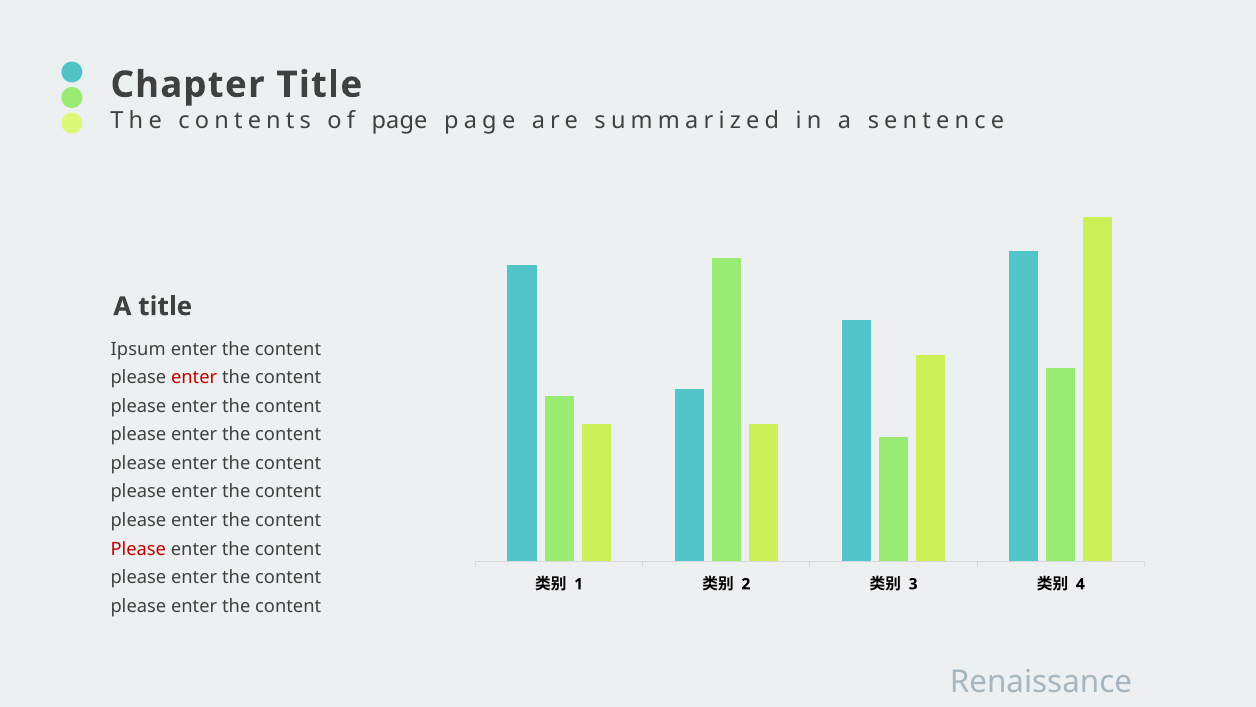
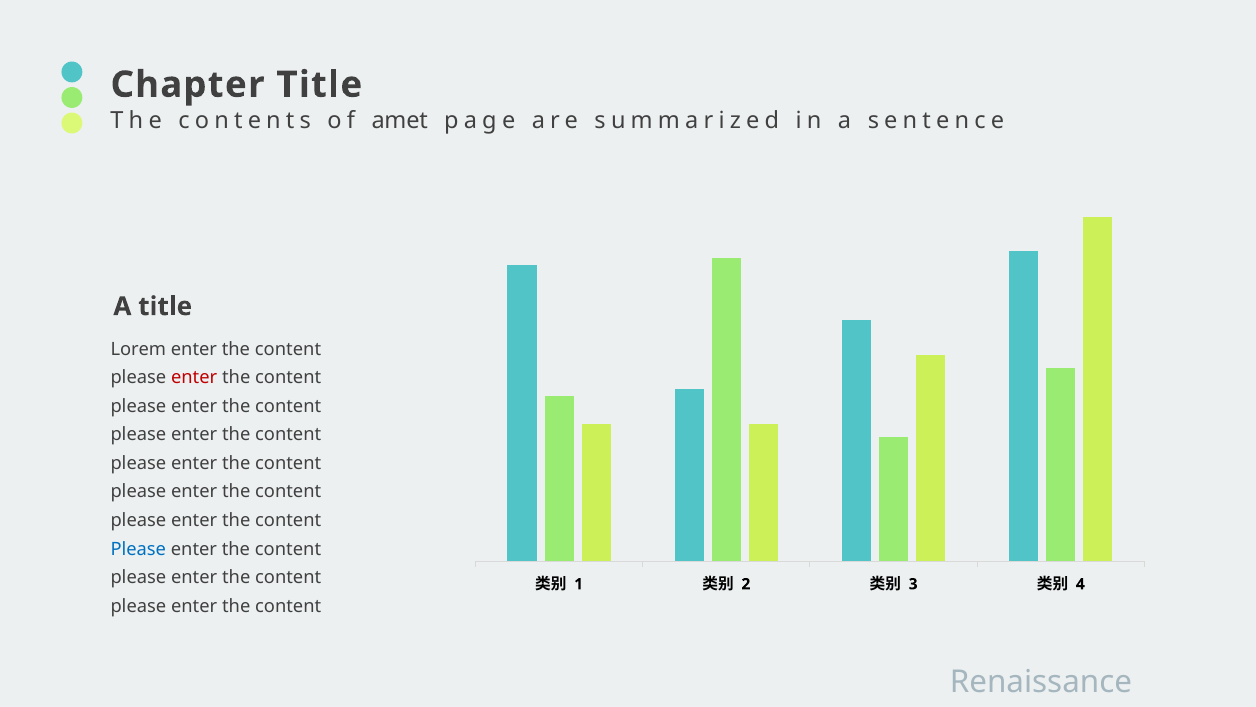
of page: page -> amet (400, 121)
Ipsum: Ipsum -> Lorem (138, 349)
Please colour: red -> blue (138, 549)
